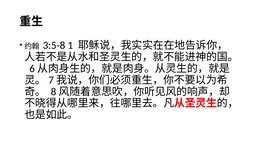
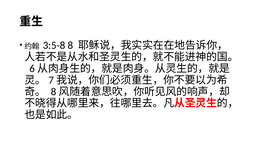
1: 1 -> 8 (70, 45)
